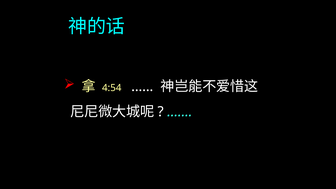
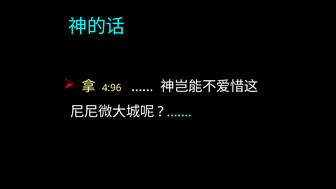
4:54: 4:54 -> 4:96 (112, 88)
